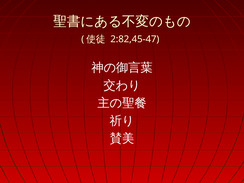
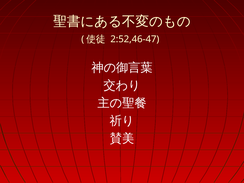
2:82,45-47: 2:82,45-47 -> 2:52,46-47 (135, 39)
